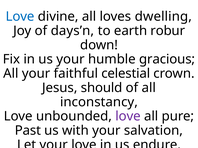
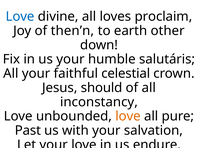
dwelling: dwelling -> proclaim (163, 17)
days’n: days’n -> then’n (72, 31)
robur: robur -> other (168, 31)
gracious: gracious -> salutáris (167, 59)
love colour: purple -> orange (128, 117)
